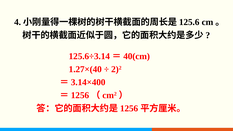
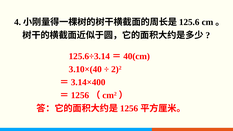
1.27×(40: 1.27×(40 -> 3.10×(40 (85, 69)
